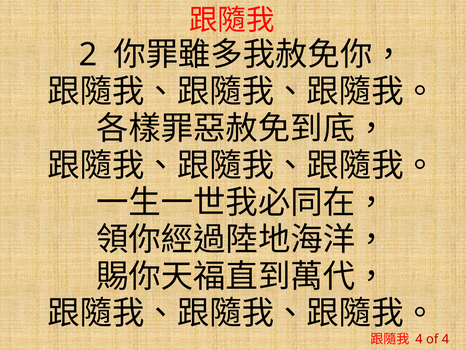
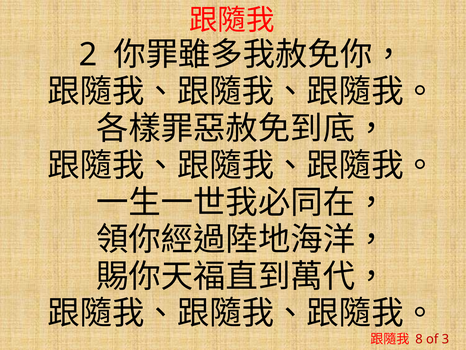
4: 4 -> 8 (419, 339)
of 4: 4 -> 3 (445, 339)
